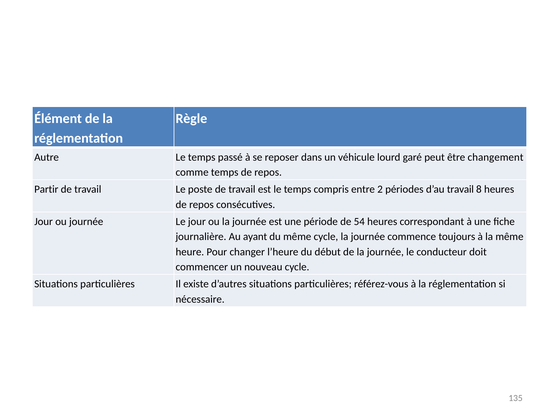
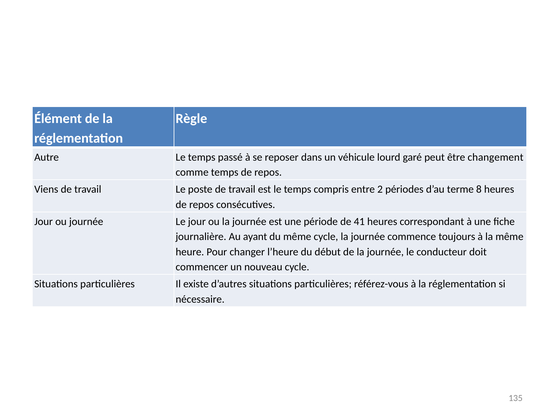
Partir: Partir -> Viens (46, 189)
d’au travail: travail -> terme (460, 189)
54: 54 -> 41 (359, 222)
